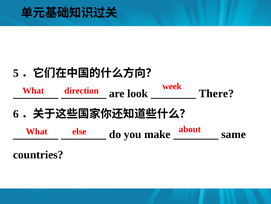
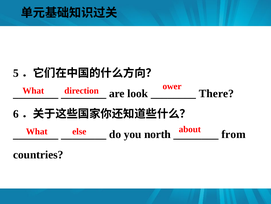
week: week -> ower (172, 86)
make: make -> north (157, 134)
same: same -> from (234, 134)
